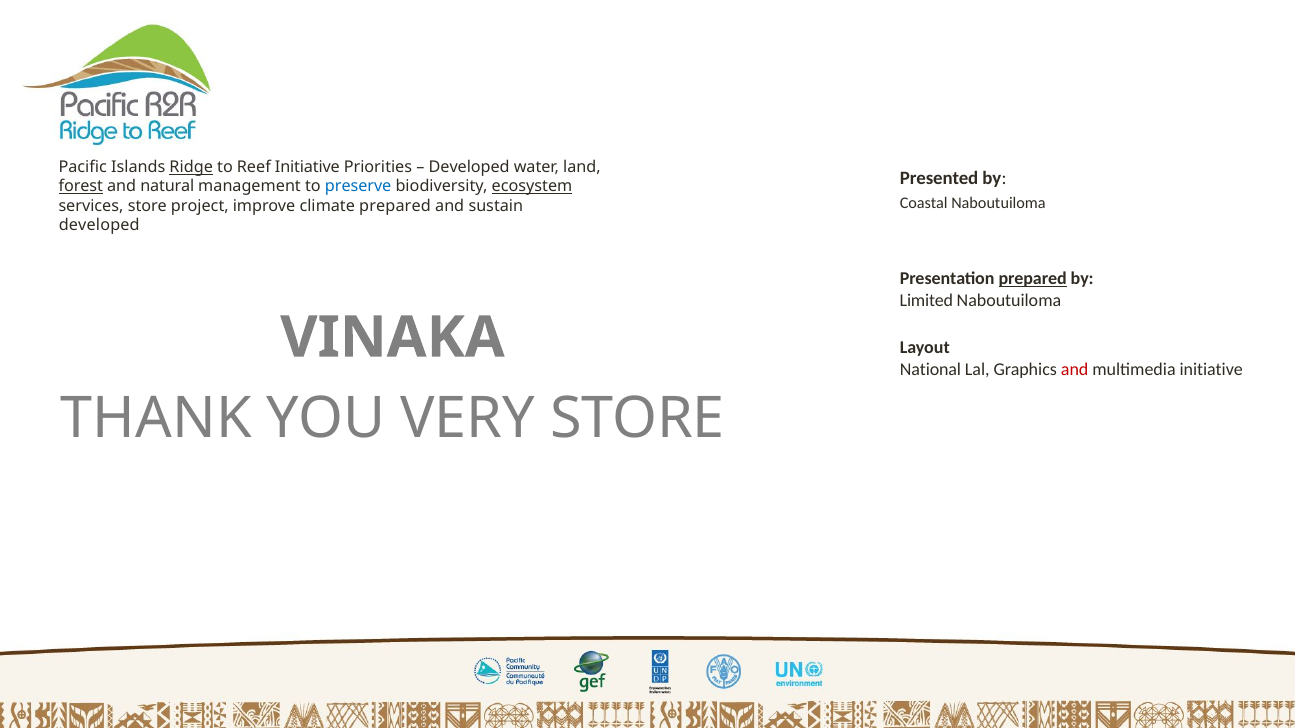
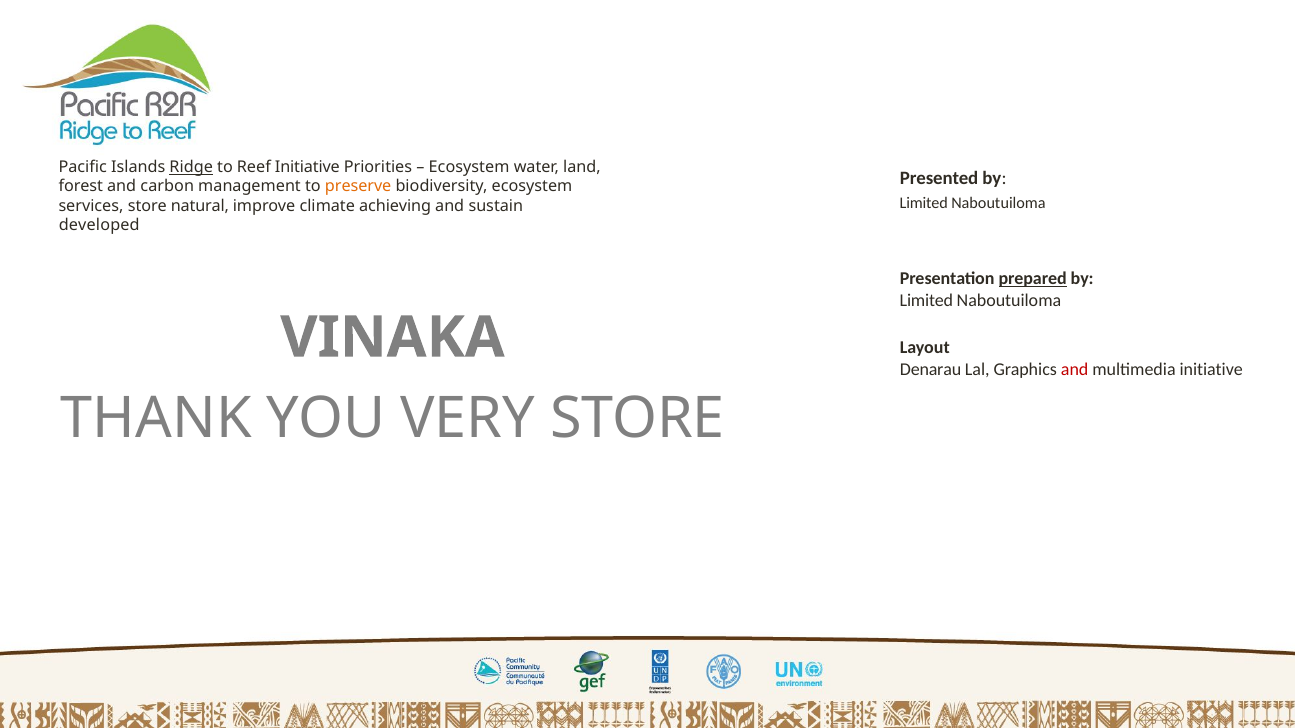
Developed: Developed -> Ecosystem (469, 167)
forest underline: present -> none (81, 187)
natural: natural -> carbon (167, 187)
preserve colour: blue -> orange (358, 187)
ecosystem underline: present -> none (532, 187)
Coastal: Coastal -> Limited (924, 203)
project: project -> natural (200, 206)
climate prepared: prepared -> achieving (395, 206)
National: National -> Denarau (931, 369)
